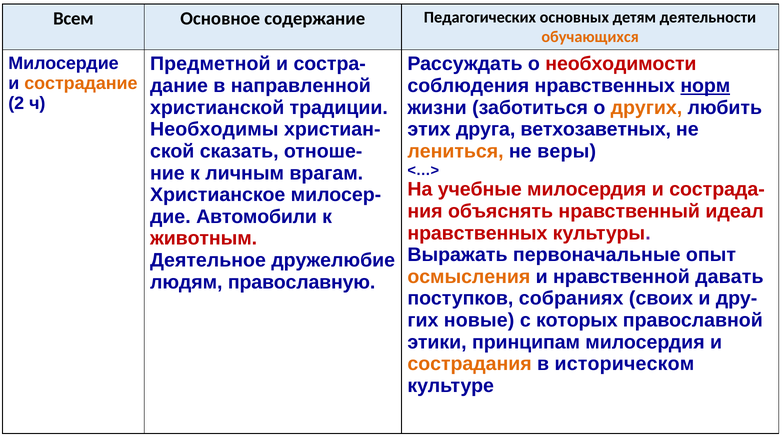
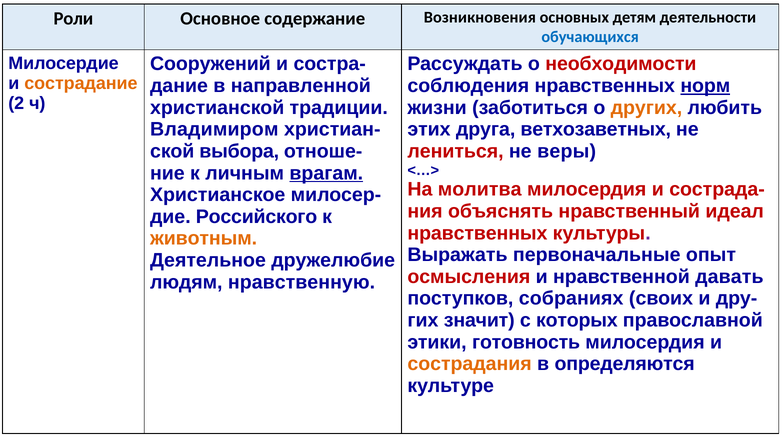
Всем: Всем -> Роли (73, 19)
Педагогических: Педагогических -> Возникновения (480, 17)
обучающихся colour: orange -> blue (590, 37)
Предметной: Предметной -> Сооружений (210, 64)
Необходимы: Необходимы -> Владимиром (214, 129)
сказать: сказать -> выбора (239, 151)
лениться colour: orange -> red (455, 151)
врагам underline: none -> present (326, 173)
учебные: учебные -> молитва (480, 189)
Автомобили: Автомобили -> Российского (257, 217)
животным colour: red -> orange (204, 238)
осмысления colour: orange -> red (469, 277)
православную: православную -> нравственную (302, 282)
новые: новые -> значит (479, 320)
принципам: принципам -> готовность (526, 342)
историческом: историческом -> определяются (625, 364)
